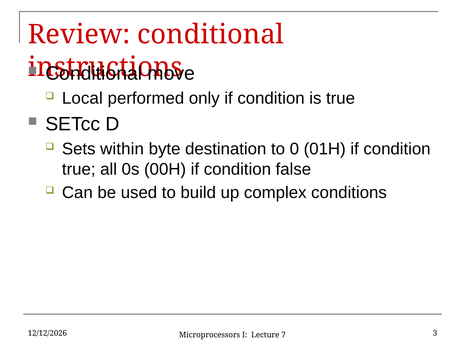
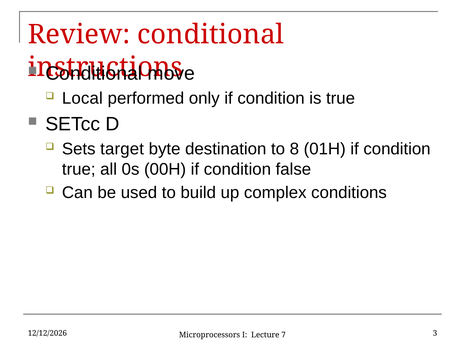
within: within -> target (122, 149)
0: 0 -> 8 (294, 149)
